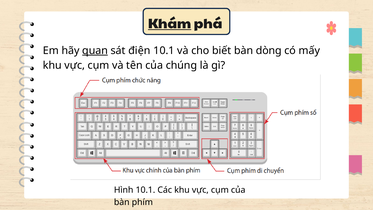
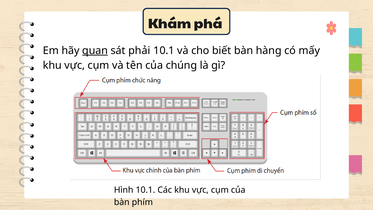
Khám underline: present -> none (170, 24)
điện: điện -> phải (139, 51)
dòng: dòng -> hàng (269, 51)
